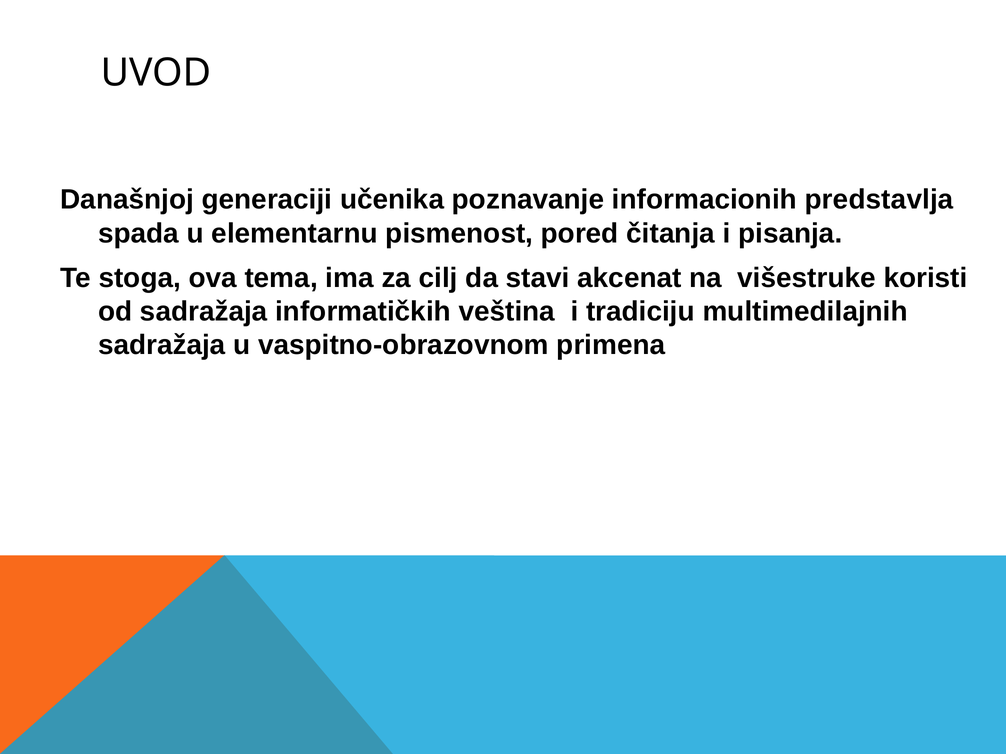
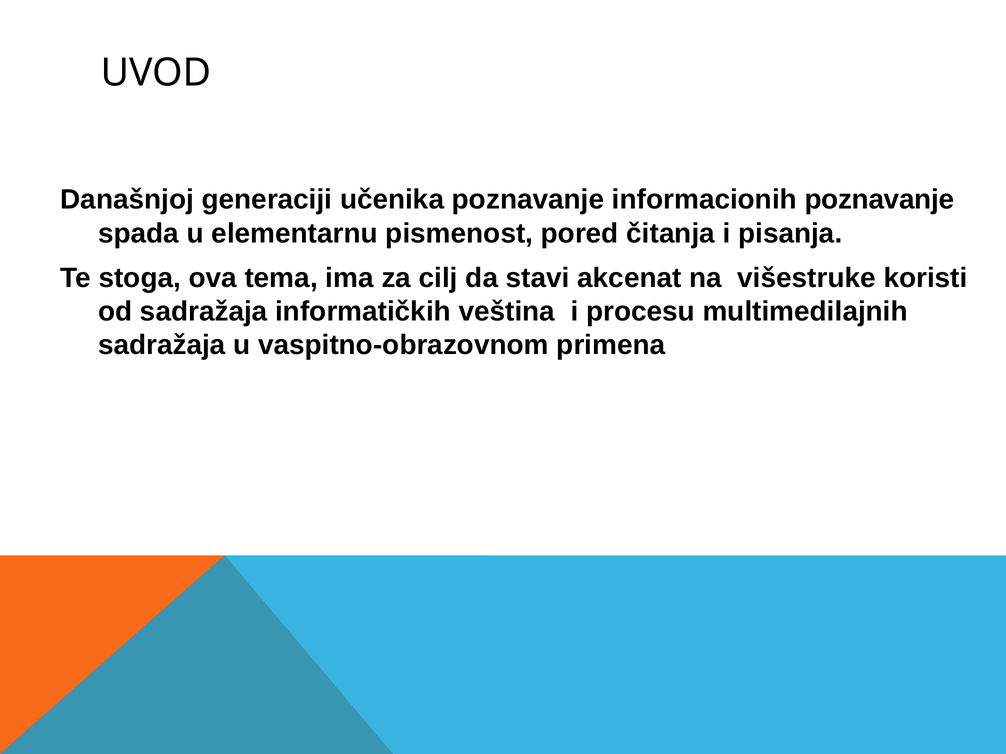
informacionih predstavlja: predstavlja -> poznavanje (879, 200)
tradiciju: tradiciju -> procesu (640, 312)
